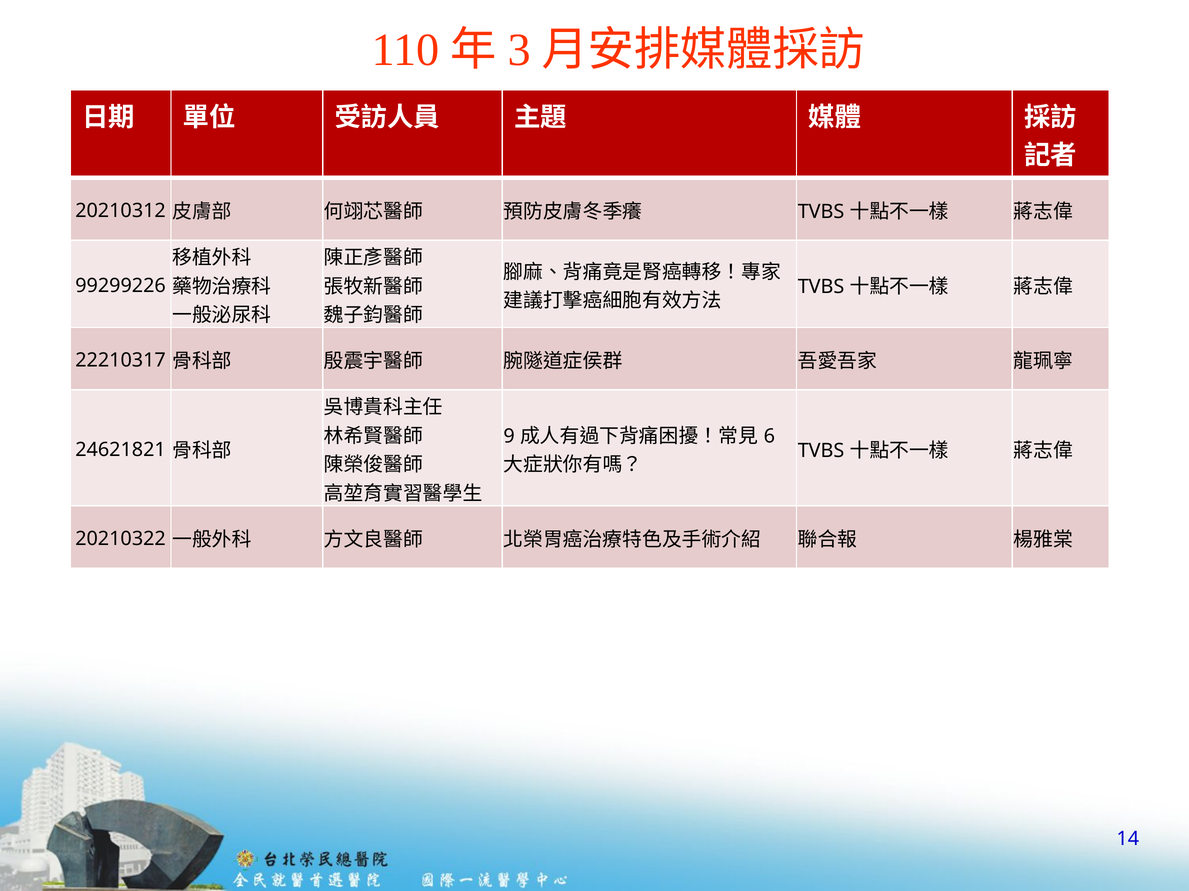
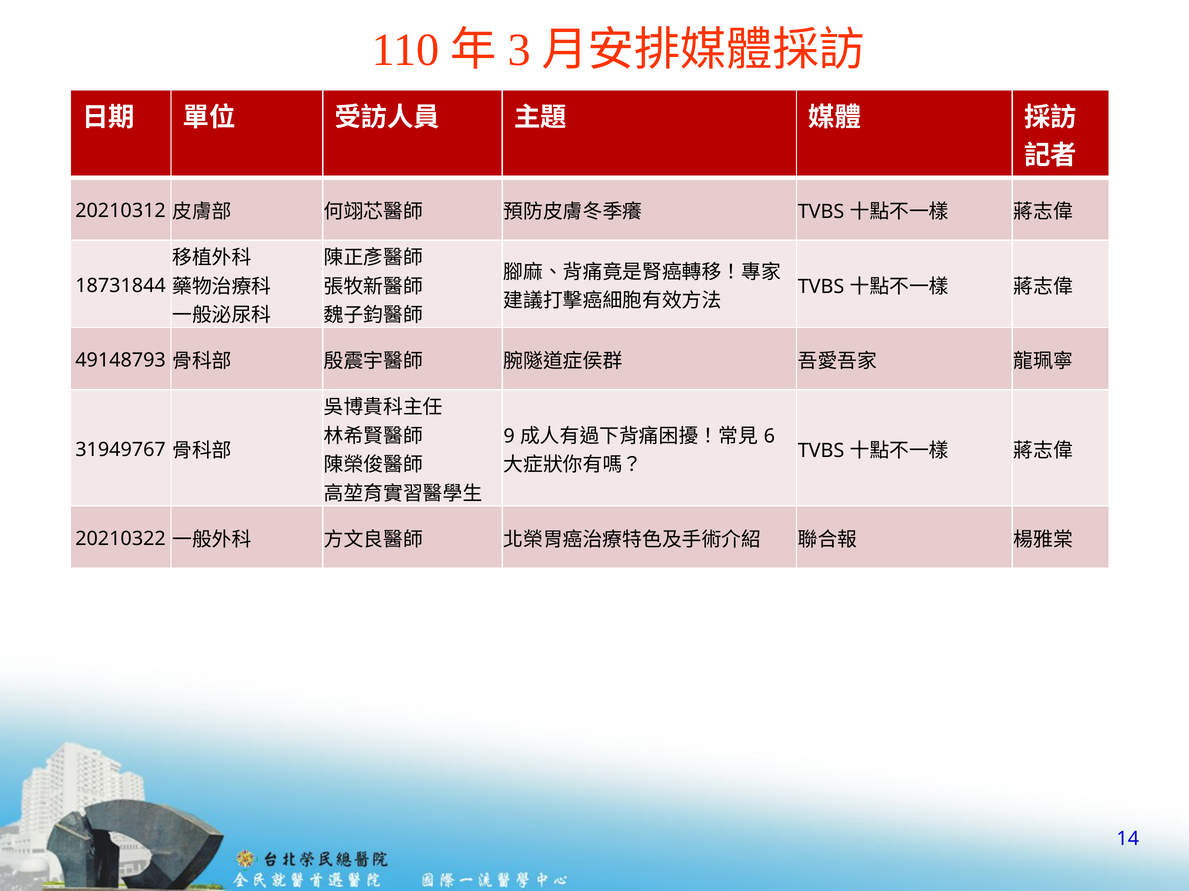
99299226: 99299226 -> 18731844 (121, 286)
22210317: 22210317 -> 49148793 (121, 361)
24621821: 24621821 -> 31949767 (121, 450)
